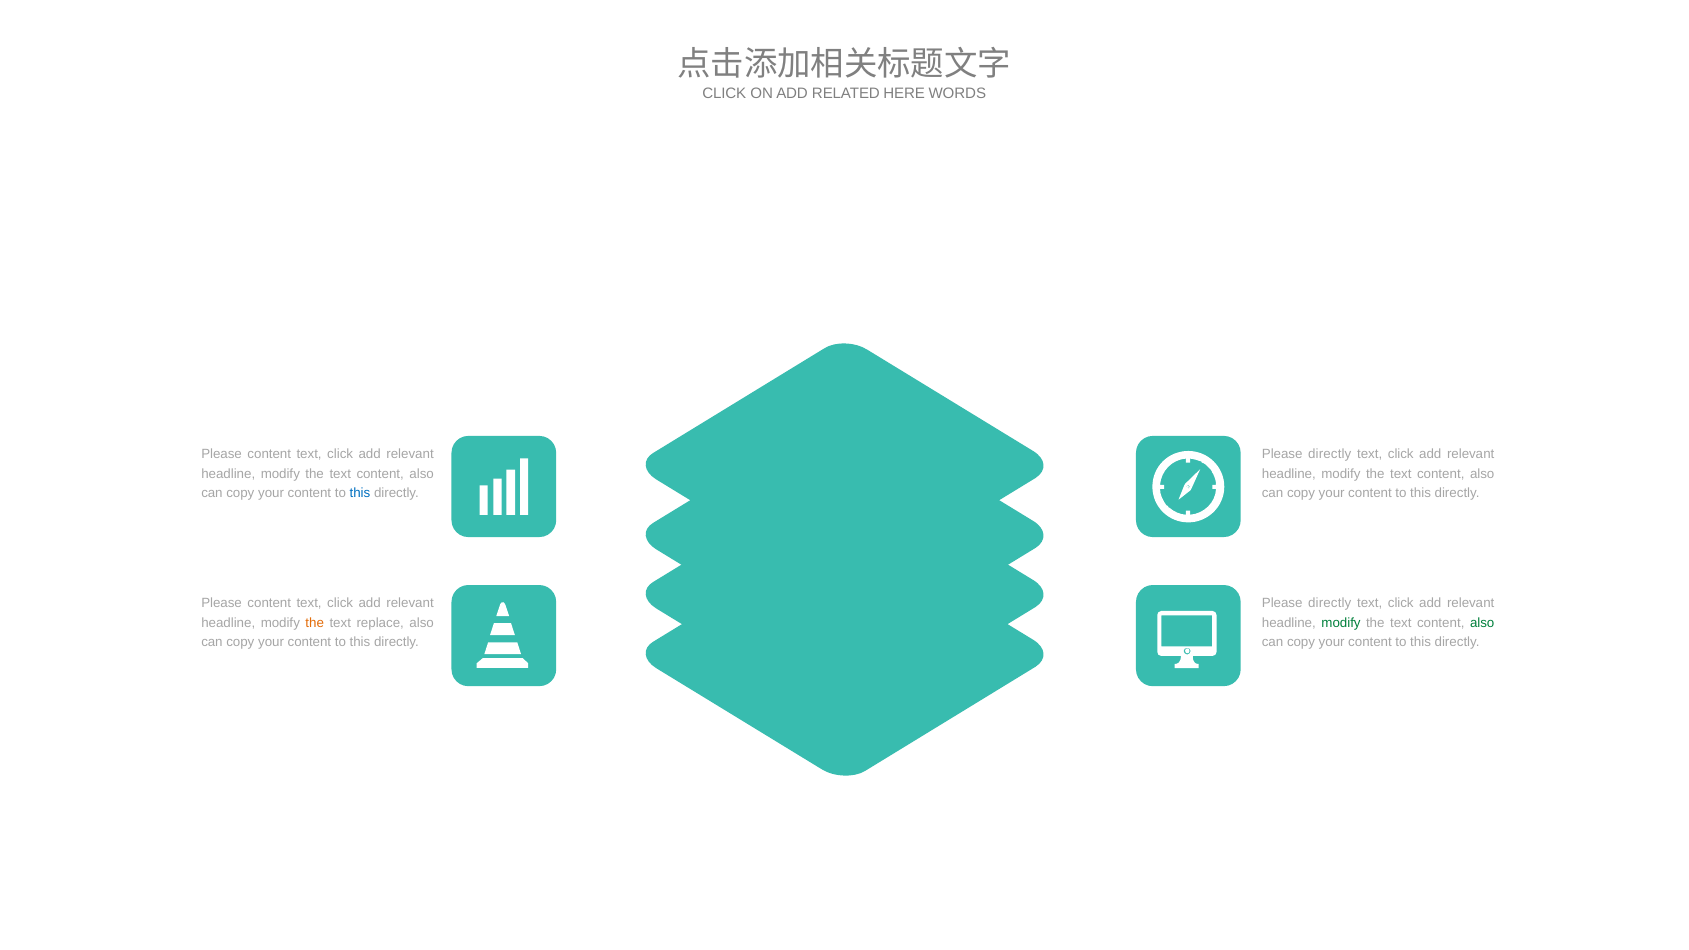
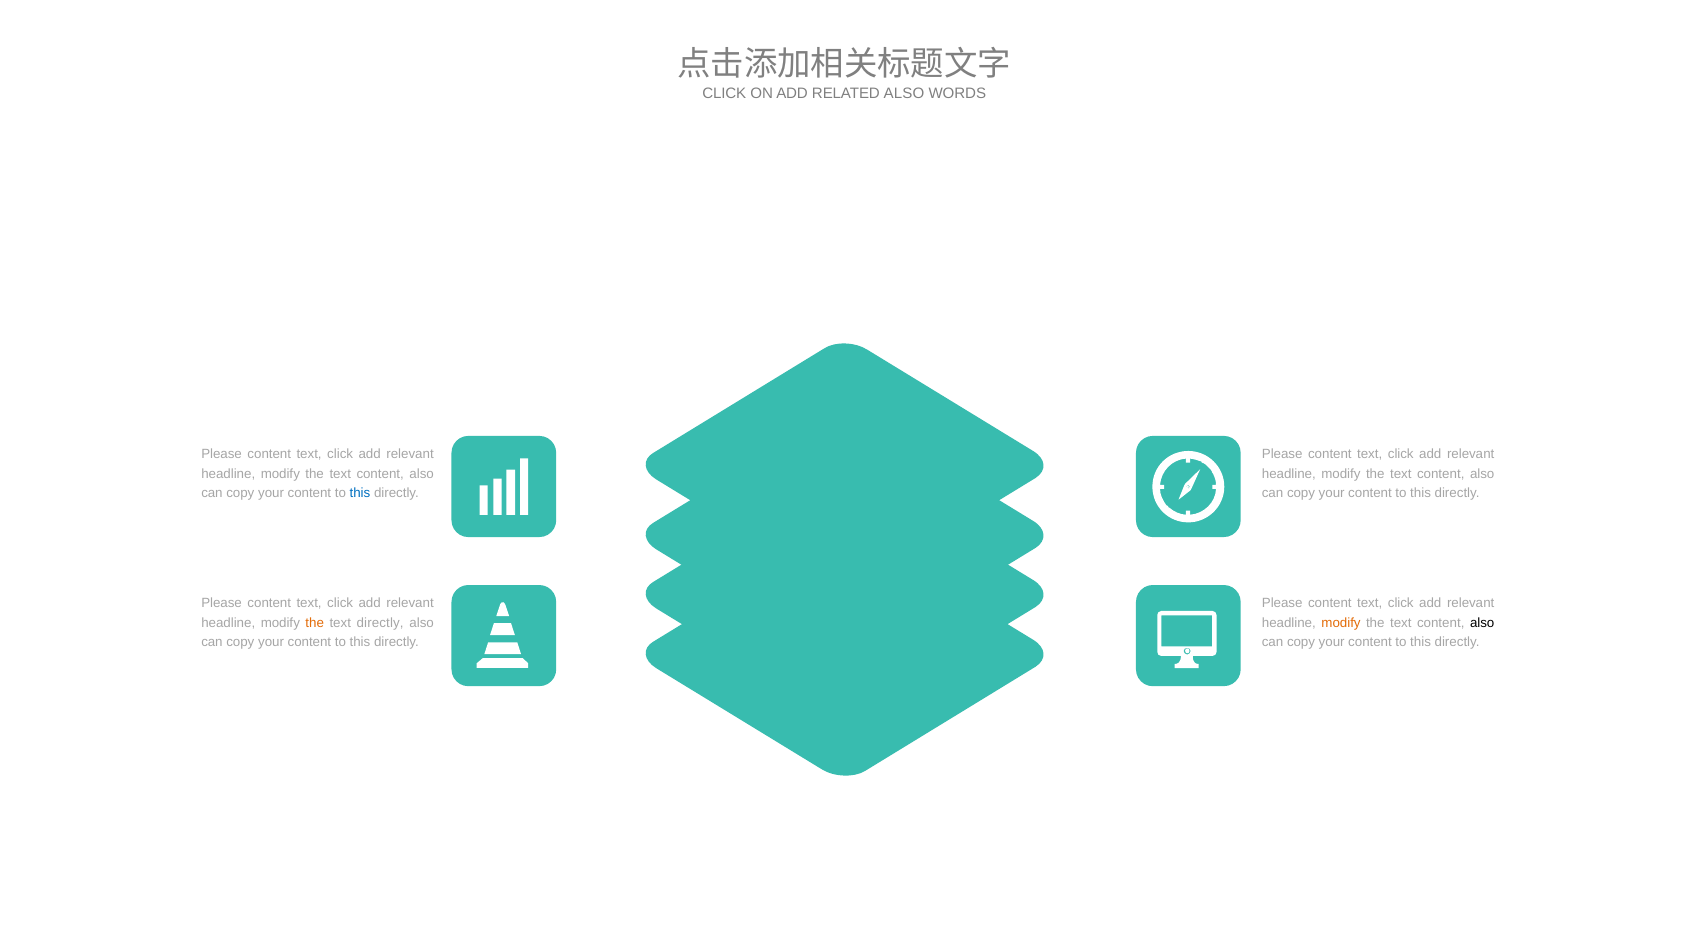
RELATED HERE: HERE -> ALSO (904, 93)
directly: directly -> content (1330, 454)
directly: directly -> content (1330, 604)
text replace: replace -> directly (380, 623)
modify colour: green -> orange (1341, 623)
also colour: green -> black (1482, 623)
